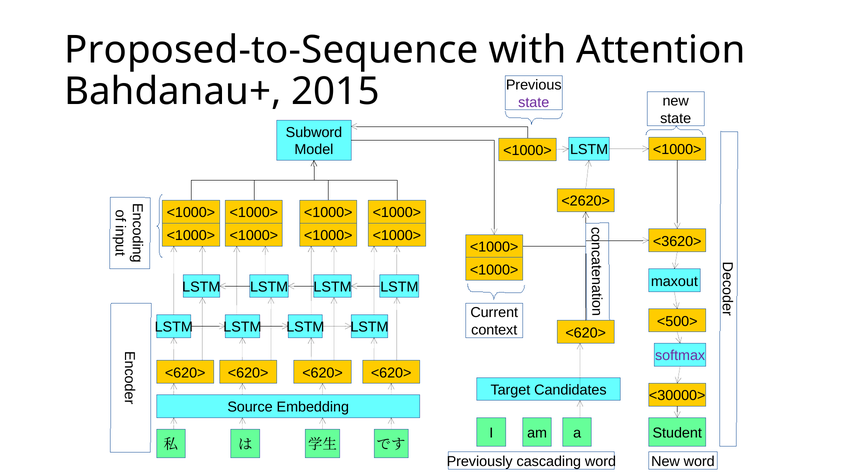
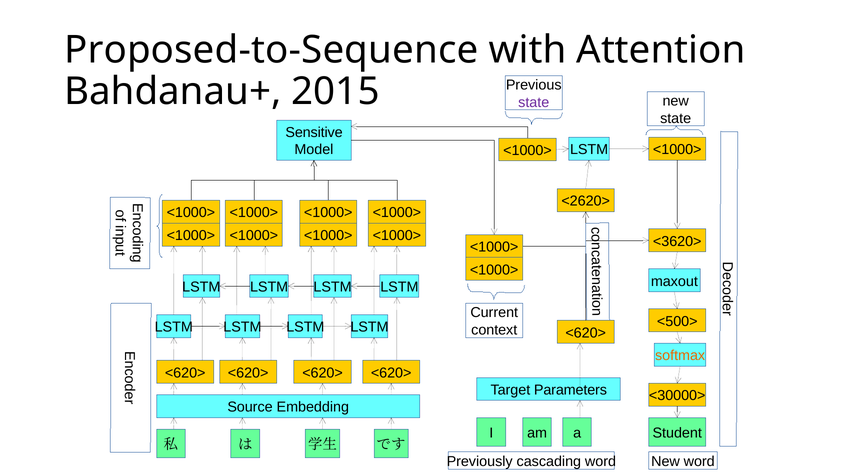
Subword: Subword -> Sensitive (314, 133)
softmax colour: purple -> orange (680, 356)
Candidates: Candidates -> Parameters (570, 390)
